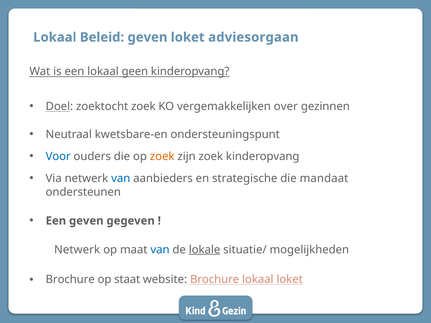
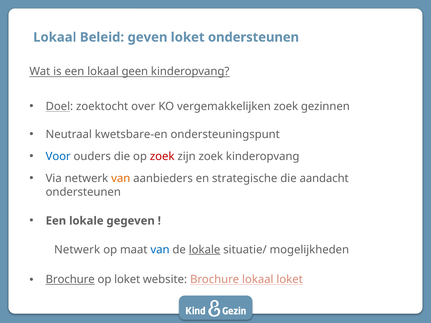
loket adviesorgaan: adviesorgaan -> ondersteunen (254, 37)
zoektocht zoek: zoek -> over (143, 106)
vergemakkelijken over: over -> zoek (286, 106)
zoek colour: orange -> red (162, 156)
van colour: blue -> orange (121, 178)
mandaat: mandaat -> aandacht (324, 178)
Een geven: geven -> lokale (86, 221)
Brochure underline: none -> present (70, 280)
op staat: staat -> loket (127, 280)
